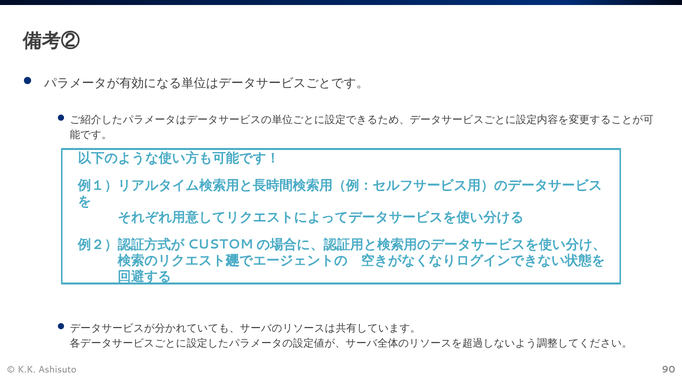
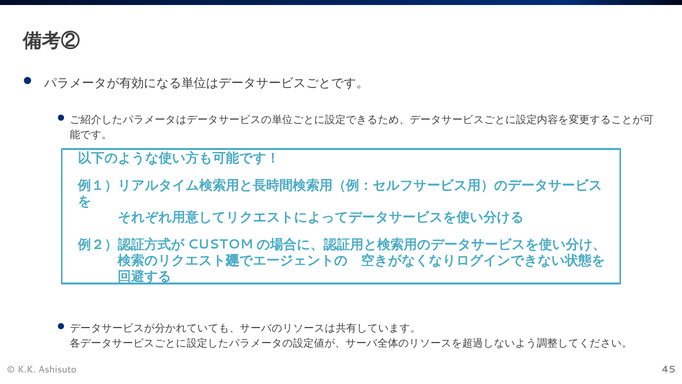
90: 90 -> 45 (669, 369)
